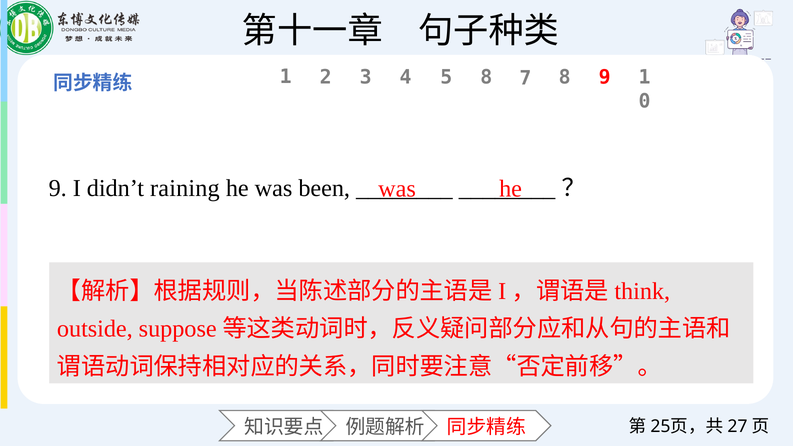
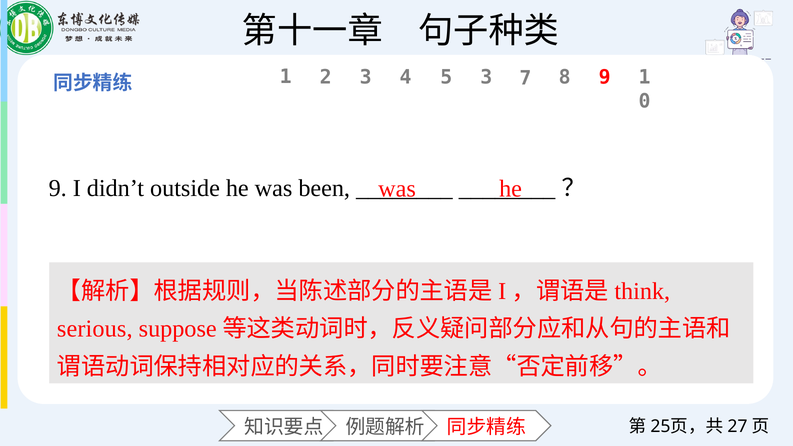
5 8: 8 -> 3 (486, 77)
raining: raining -> outside (185, 188)
outside: outside -> serious (95, 329)
